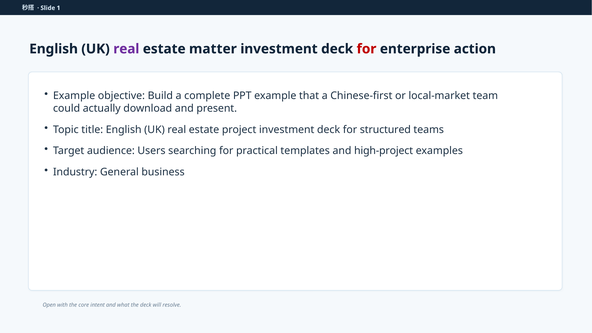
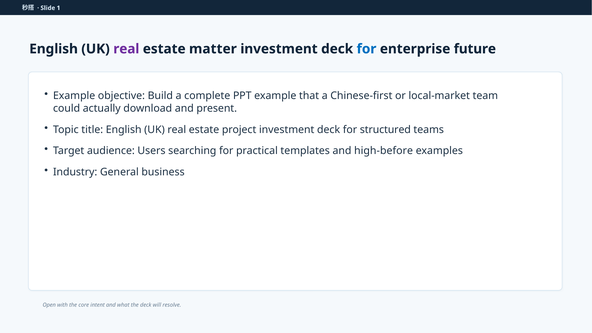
for colour: red -> blue (367, 49)
action: action -> future (475, 49)
high-project: high-project -> high-before (384, 151)
